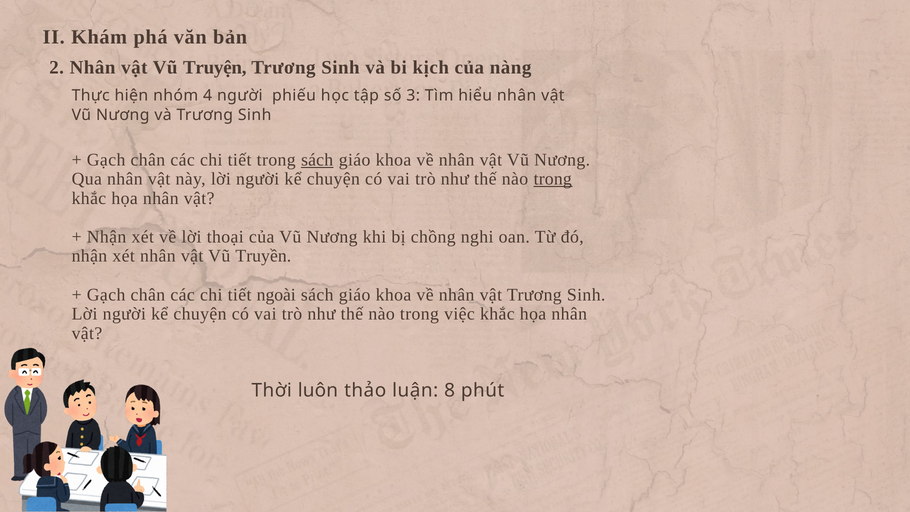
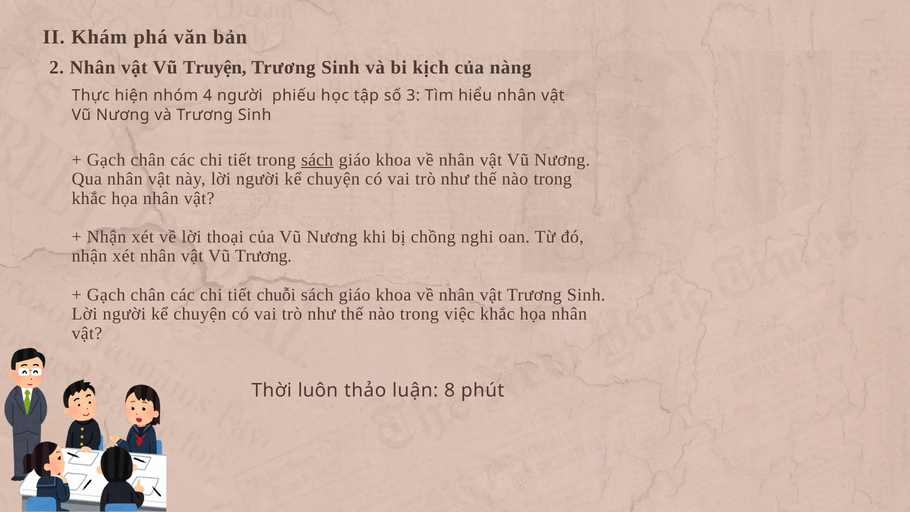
trong underline: present -> none (553, 179)
Vũ Truyền: Truyền -> Trương (263, 256)
ngoài: ngoài -> chuỗi (276, 295)
